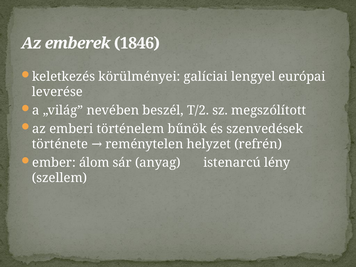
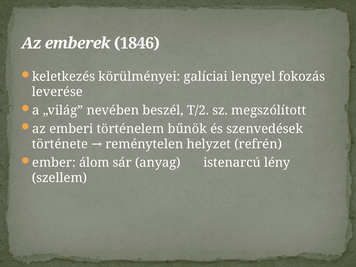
európai: európai -> fokozás (302, 77)
